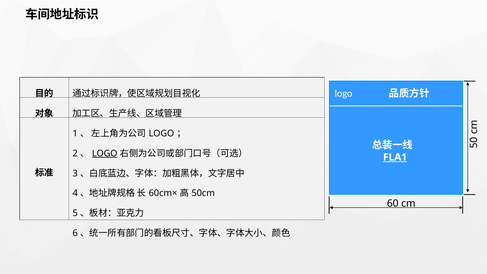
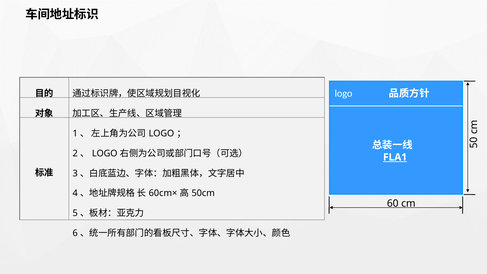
LOGO underline: present -> none (105, 153)
